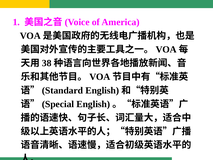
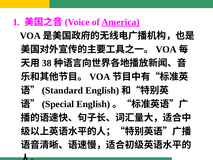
America underline: none -> present (121, 22)
